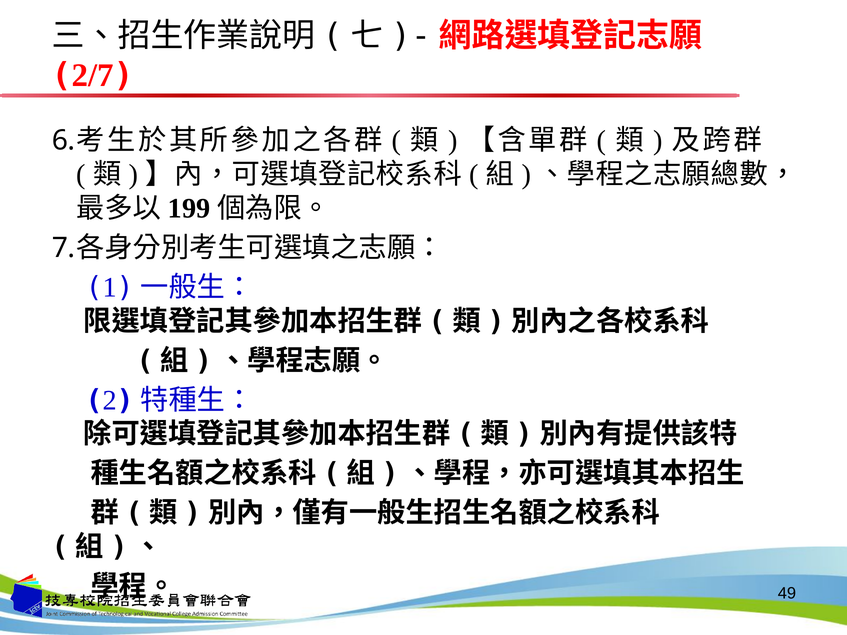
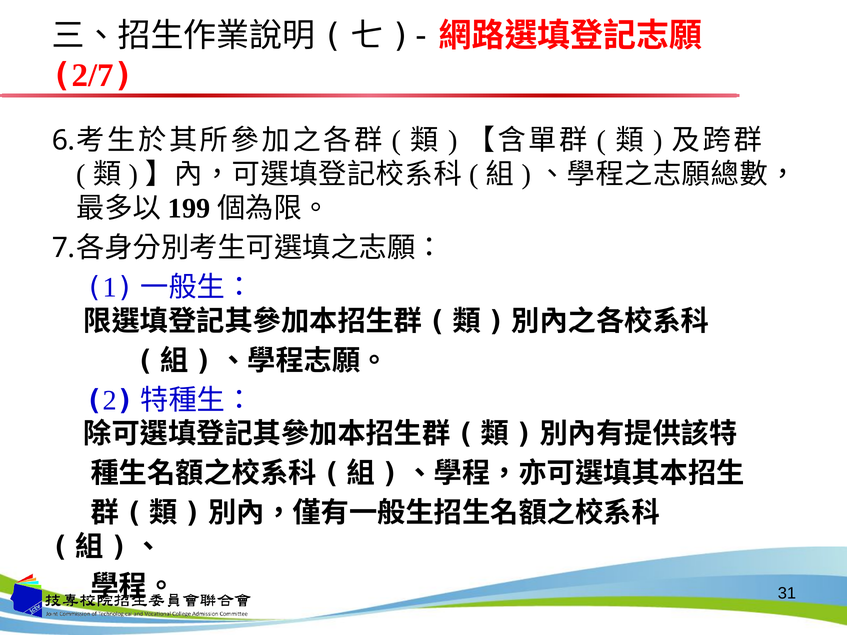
49: 49 -> 31 (787, 594)
